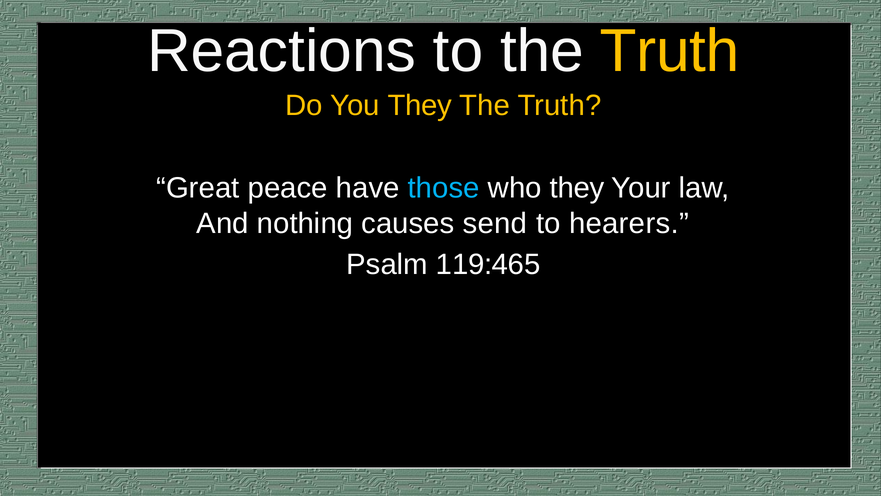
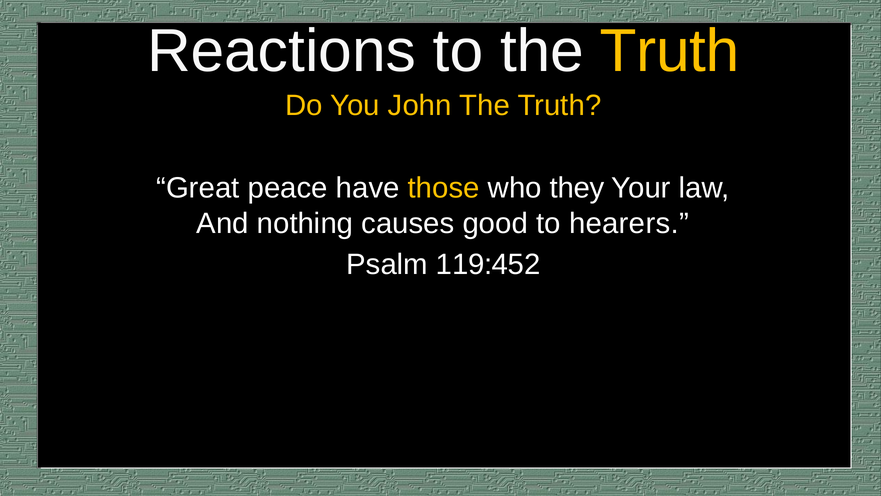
You They: They -> John (420, 106)
those colour: light blue -> yellow (444, 188)
send: send -> good (495, 223)
119:465: 119:465 -> 119:452 (488, 264)
